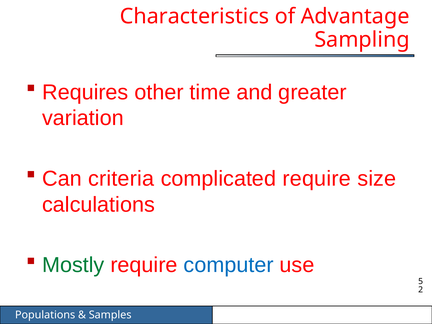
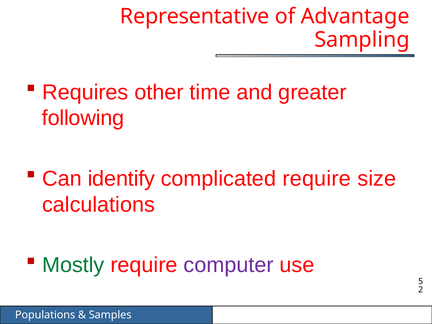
Characteristics: Characteristics -> Representative (195, 16)
variation: variation -> following (83, 118)
criteria: criteria -> identify (121, 179)
computer colour: blue -> purple (229, 265)
